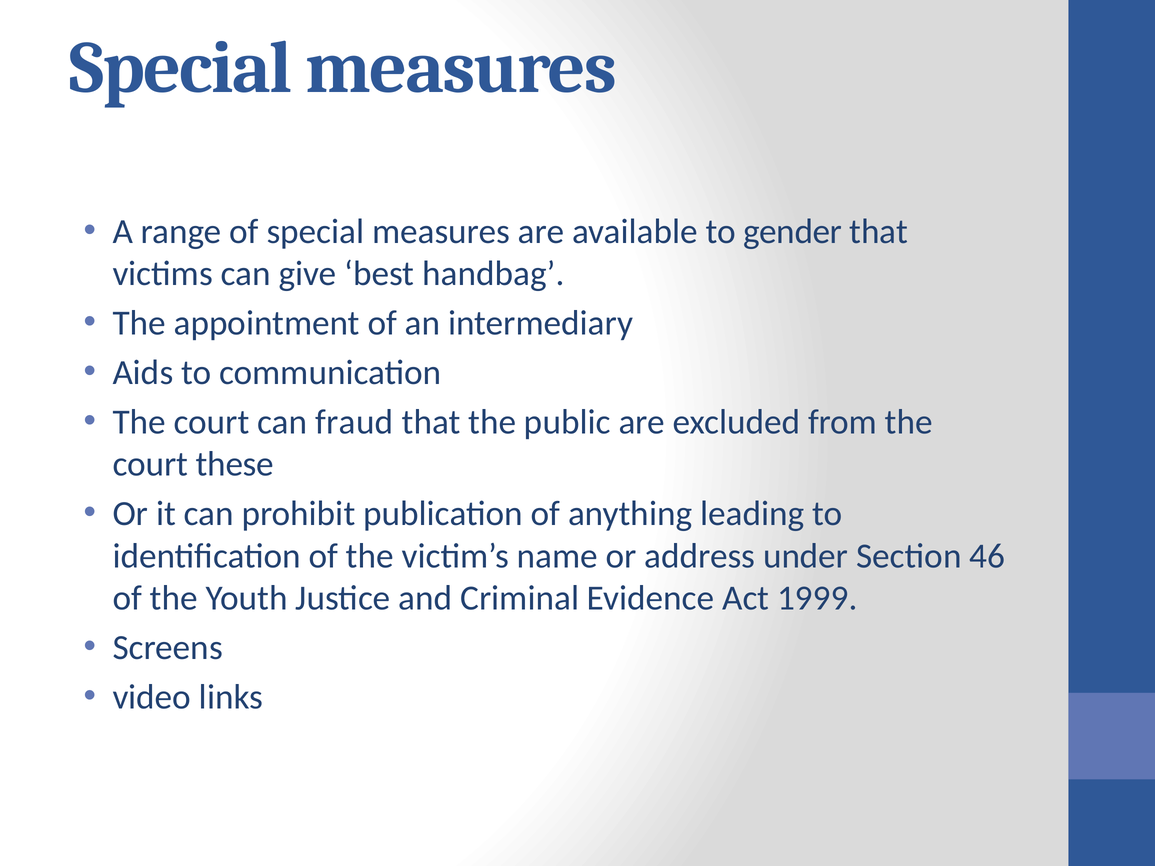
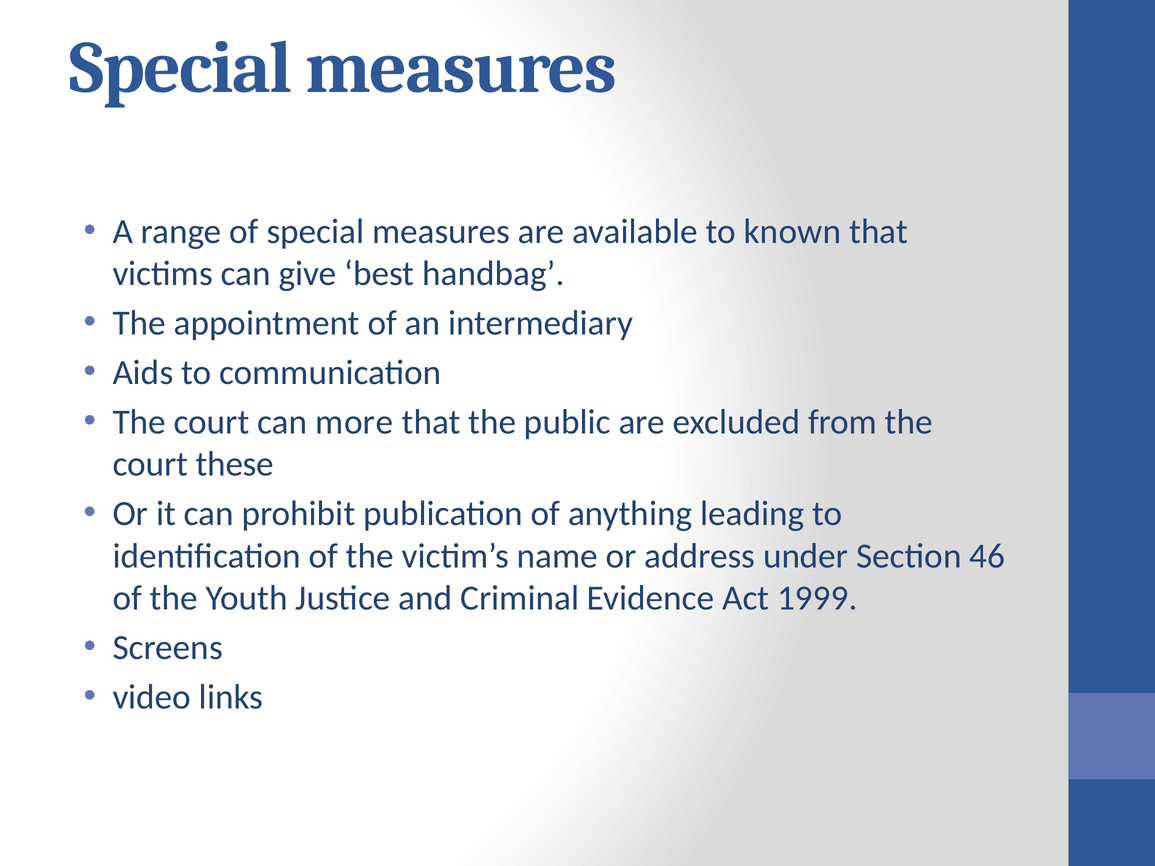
gender: gender -> known (792, 232)
fraud: fraud -> more (354, 422)
